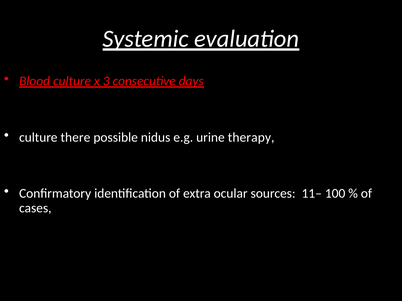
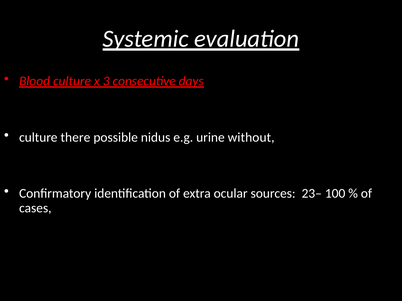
therapy: therapy -> without (251, 138)
11–: 11– -> 23– (312, 194)
